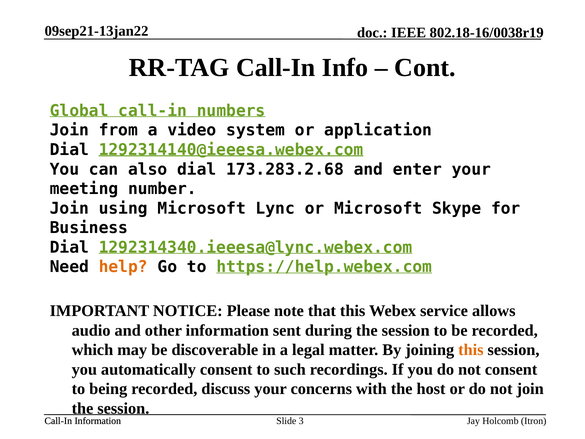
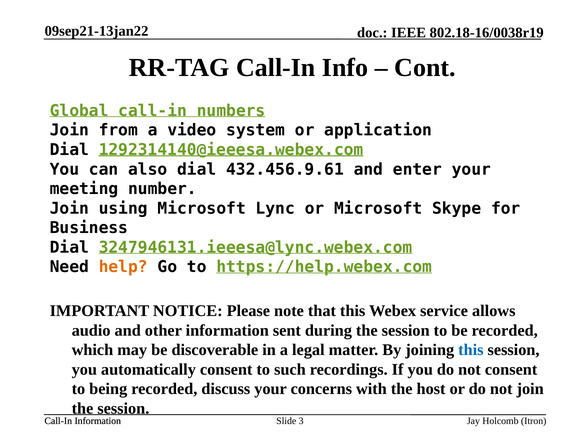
173.283.2.68: 173.283.2.68 -> 432.456.9.61 (285, 169)
1292314340.ieeesa@lync.webex.com: 1292314340.ieeesa@lync.webex.com -> 3247946131.ieeesa@lync.webex.com (256, 247)
this colour: orange -> blue (471, 350)
